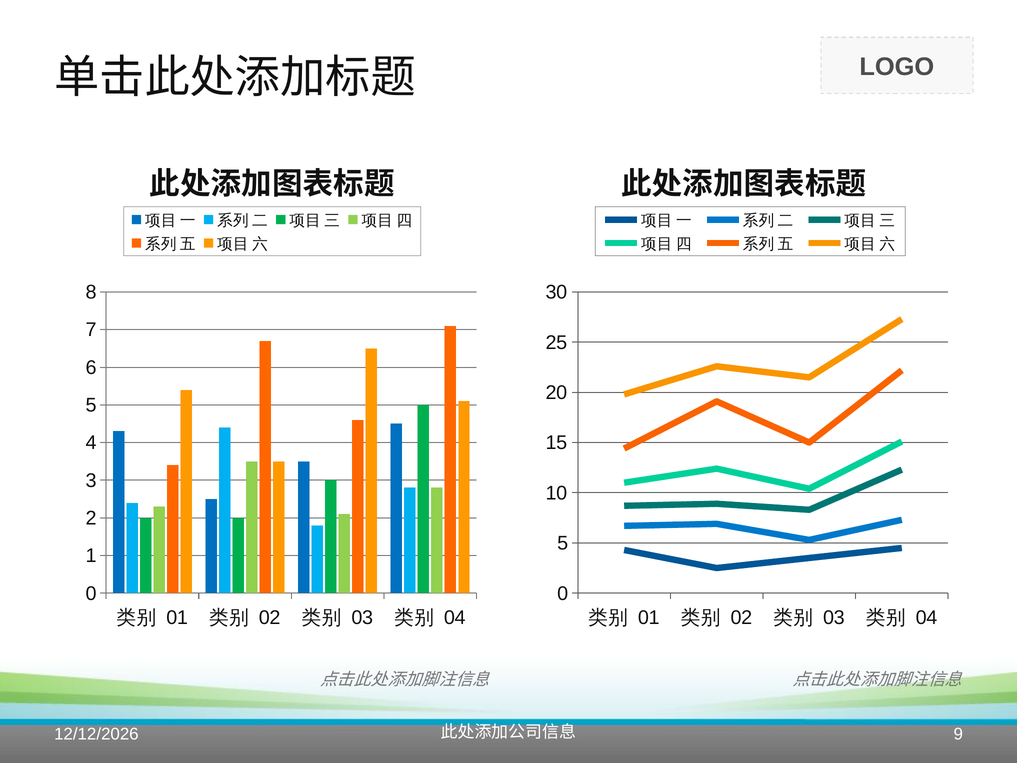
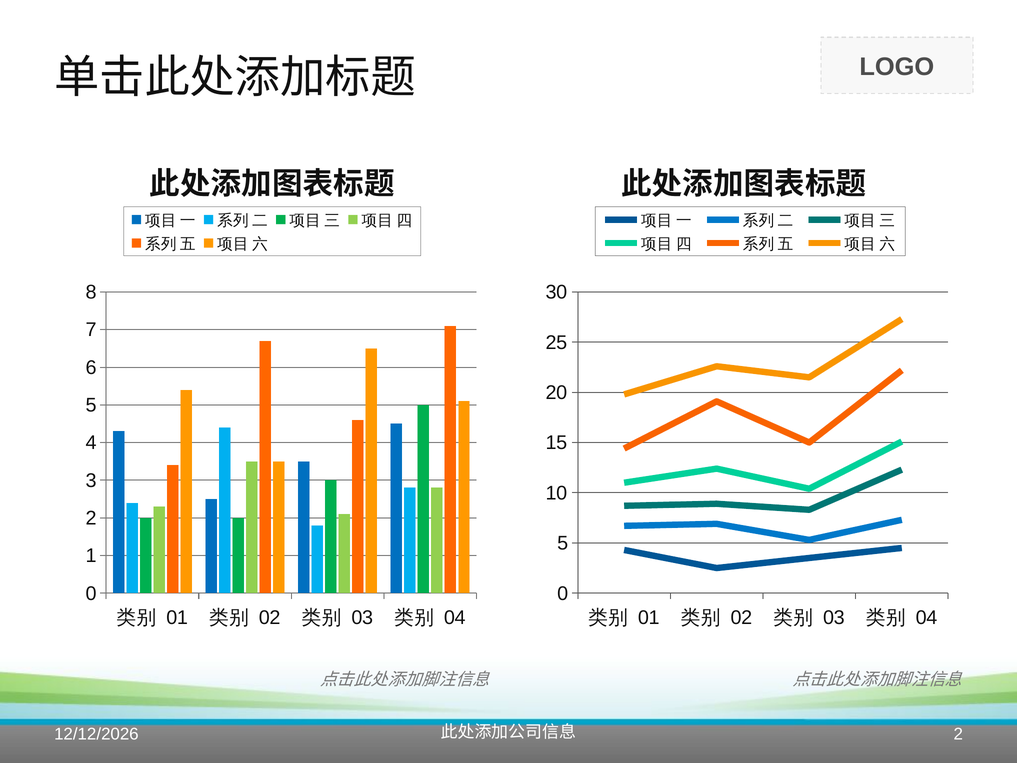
9: 9 -> 2 (958, 734)
